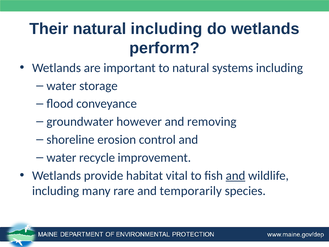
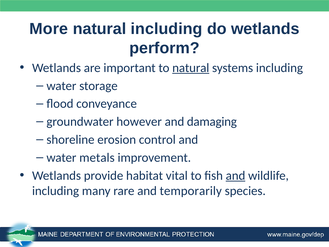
Their: Their -> More (49, 29)
natural underline: none -> present (191, 68)
removing: removing -> damaging (212, 122)
recycle: recycle -> metals (97, 157)
